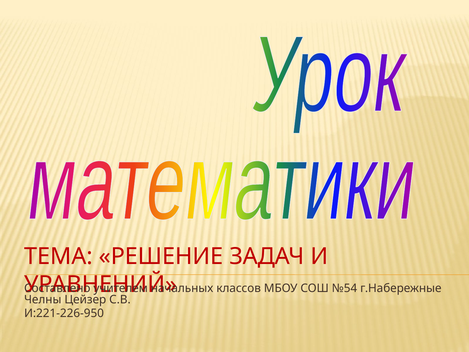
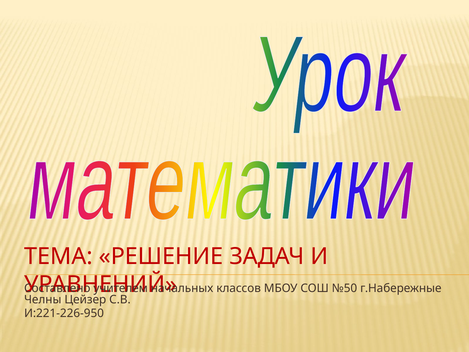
№54: №54 -> №50 (345, 288)
